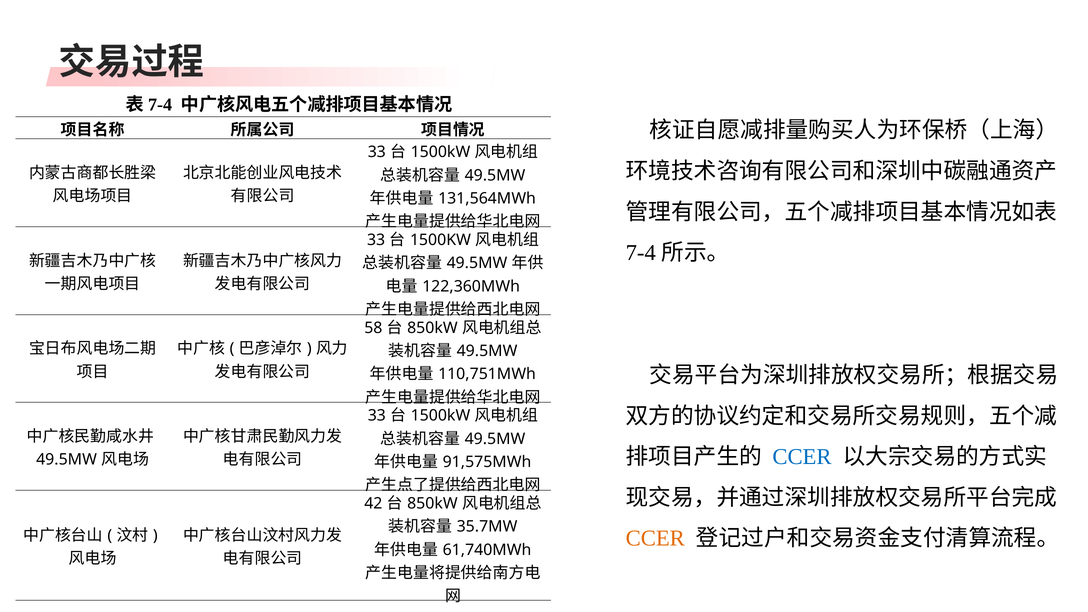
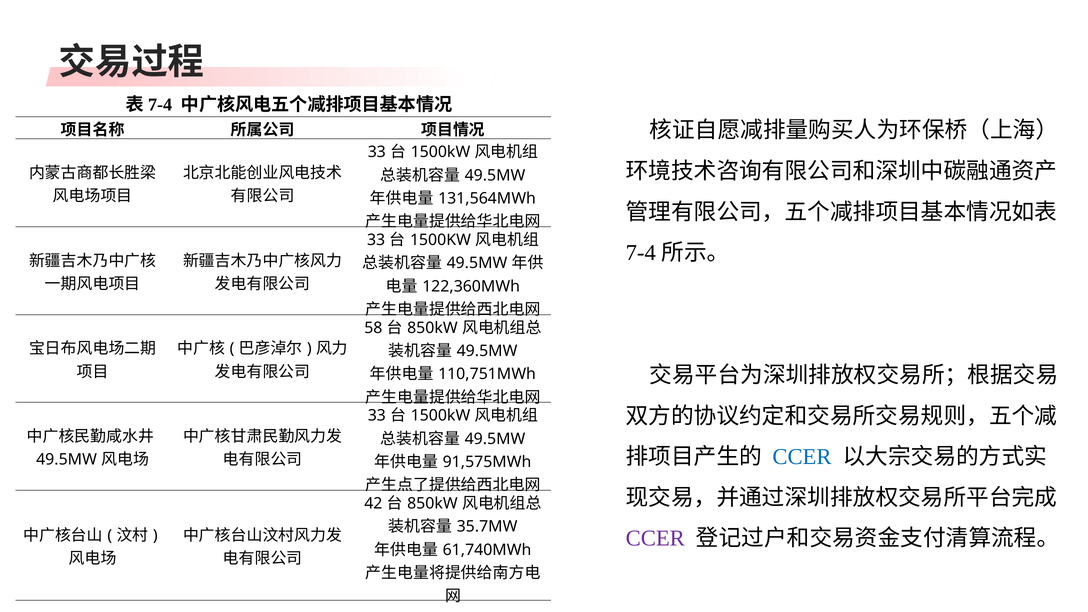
CCER colour: orange -> purple (655, 538)
